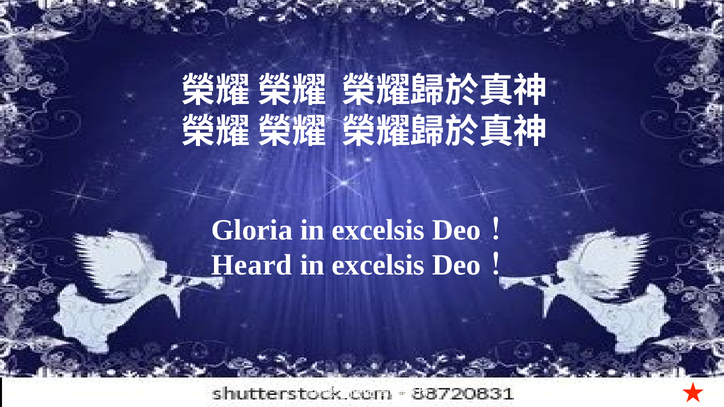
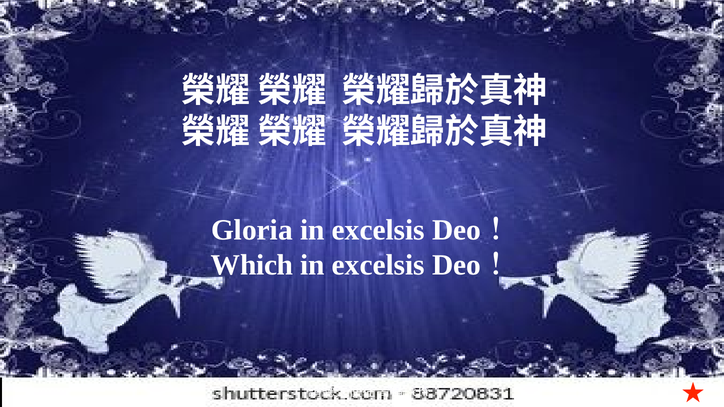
Heard: Heard -> Which (252, 265)
